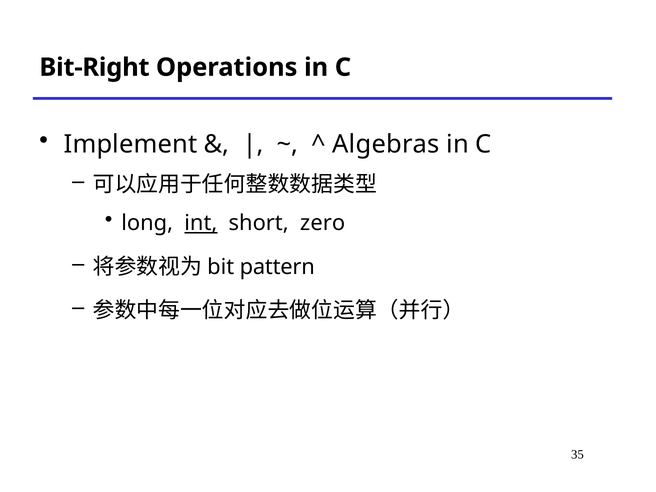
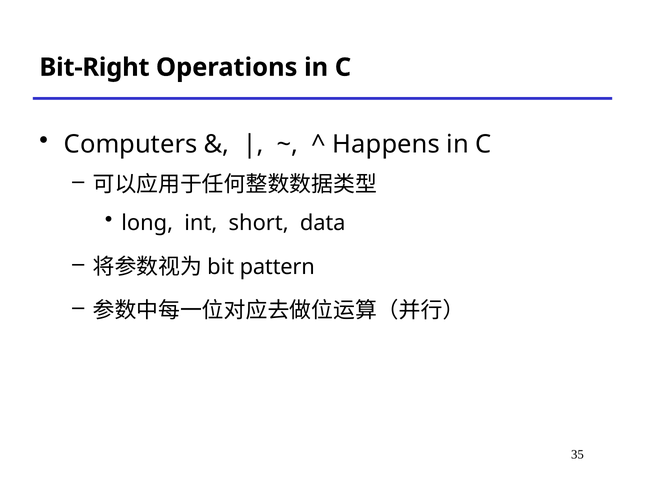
Implement: Implement -> Computers (131, 144)
Algebras: Algebras -> Happens (386, 144)
int underline: present -> none (201, 223)
zero: zero -> data (323, 223)
